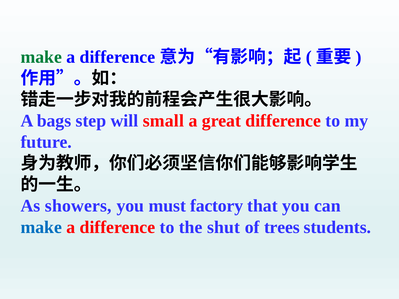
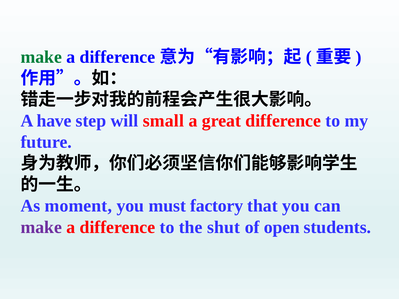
bags: bags -> have (54, 121)
showers: showers -> moment (78, 206)
make colour: blue -> purple (41, 227)
trees: trees -> open (282, 227)
